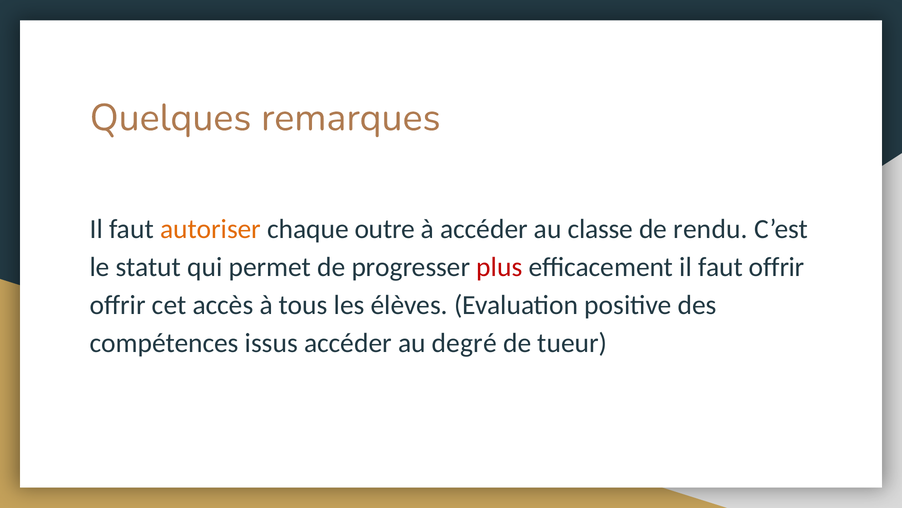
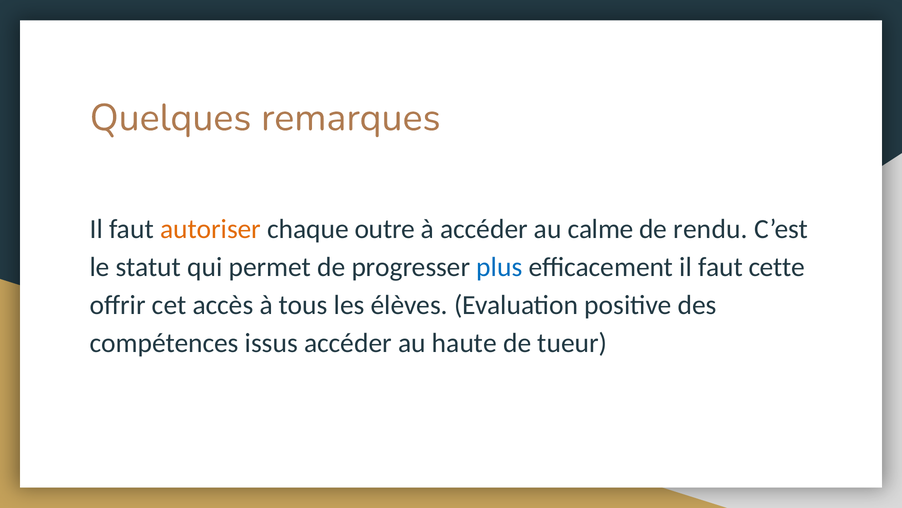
classe: classe -> calme (601, 229)
plus colour: red -> blue (499, 267)
faut offrir: offrir -> cette (777, 267)
degré: degré -> haute (464, 343)
